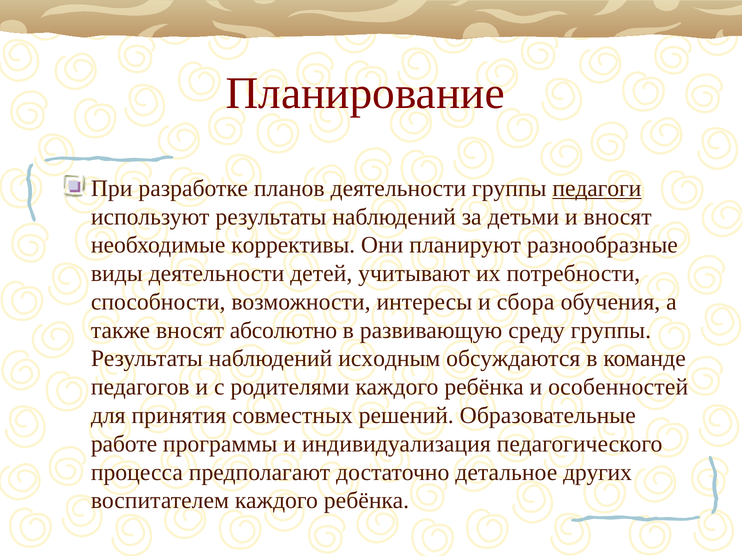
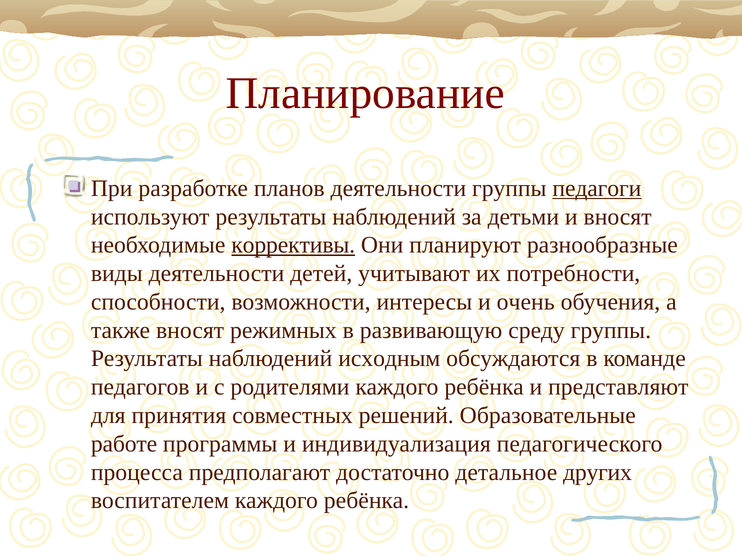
коррективы underline: none -> present (293, 245)
сбора: сбора -> очень (526, 302)
абсолютно: абсолютно -> режимных (283, 331)
особенностей: особенностей -> представляют (618, 387)
